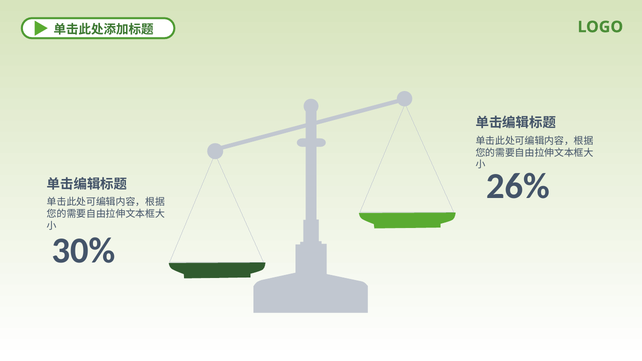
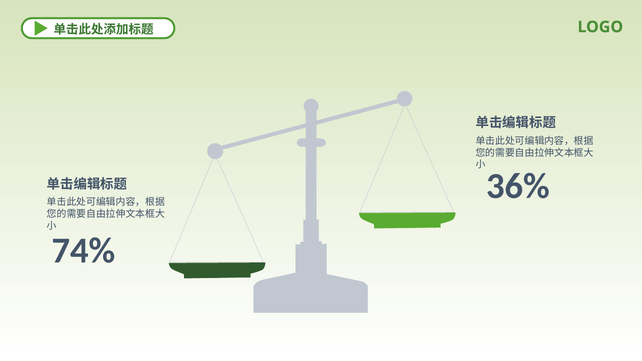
26%: 26% -> 36% (518, 186)
30%: 30% -> 74% (83, 251)
